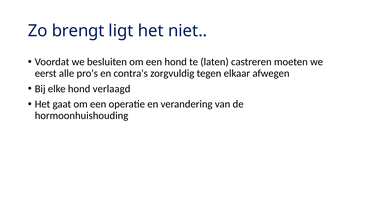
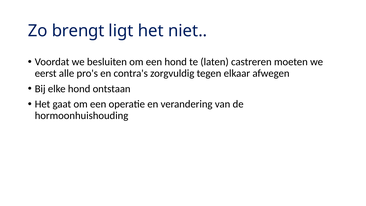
verlaagd: verlaagd -> ontstaan (112, 89)
